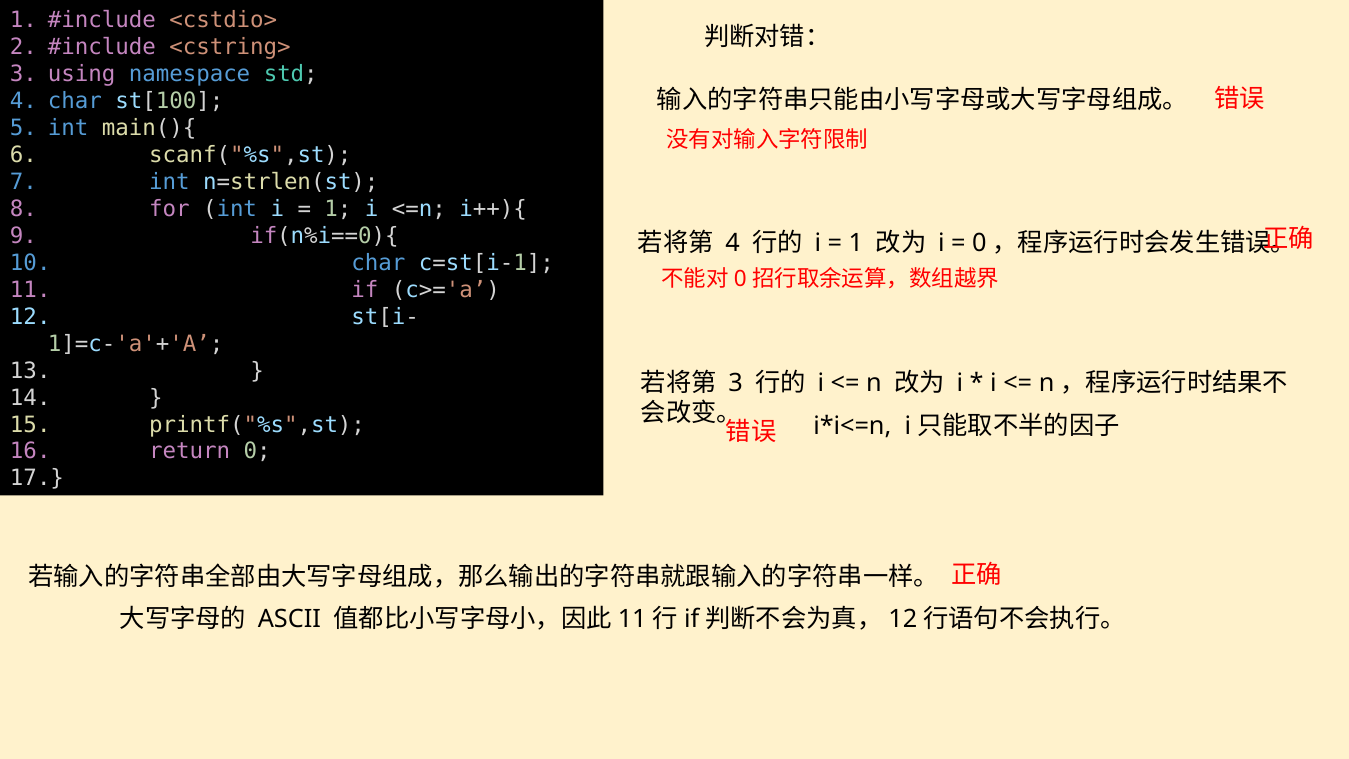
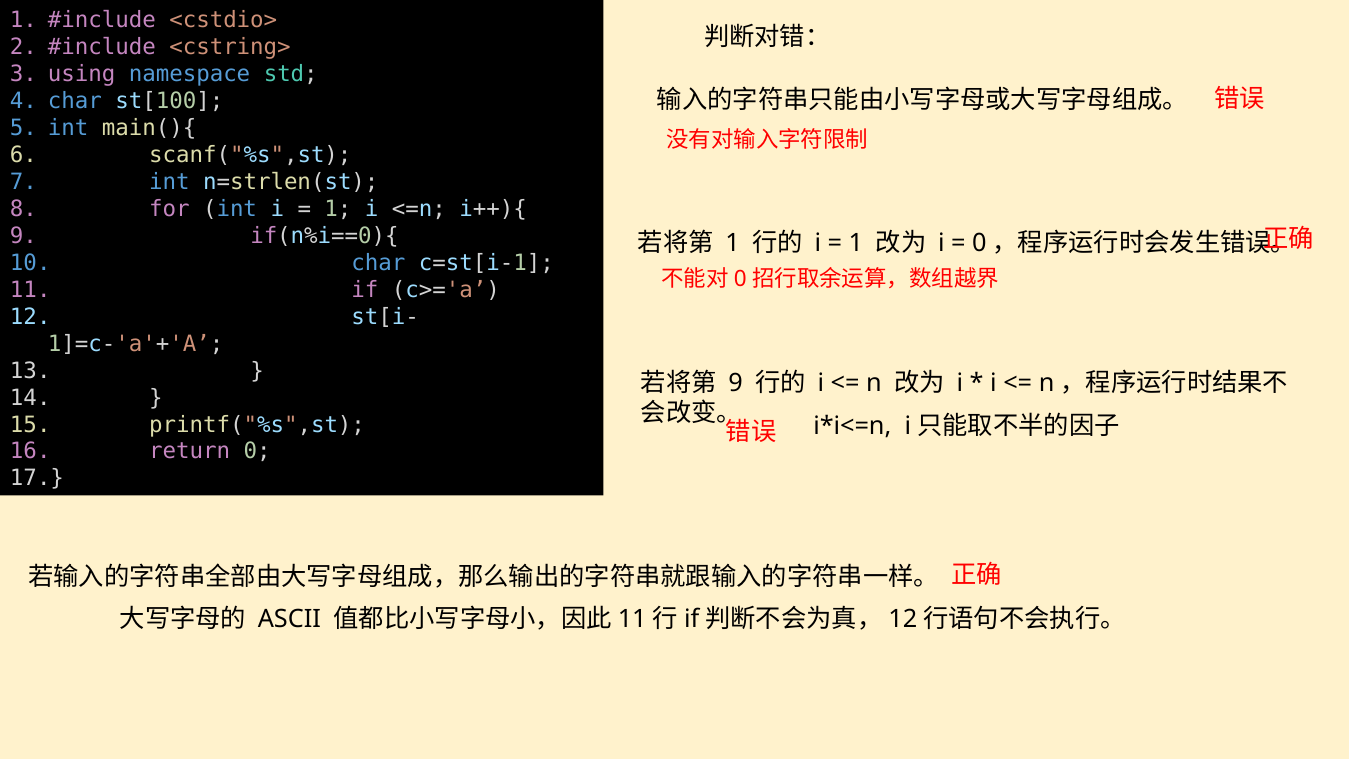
4: 4 -> 1 (733, 243)
3: 3 -> 9 (736, 383)
